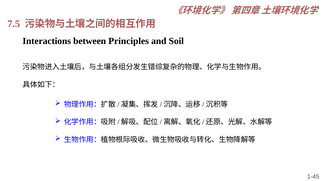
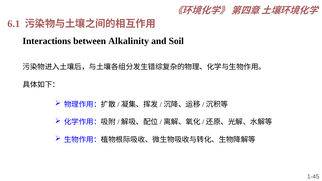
7.5: 7.5 -> 6.1 (14, 24)
Principles: Principles -> Alkalinity (129, 41)
